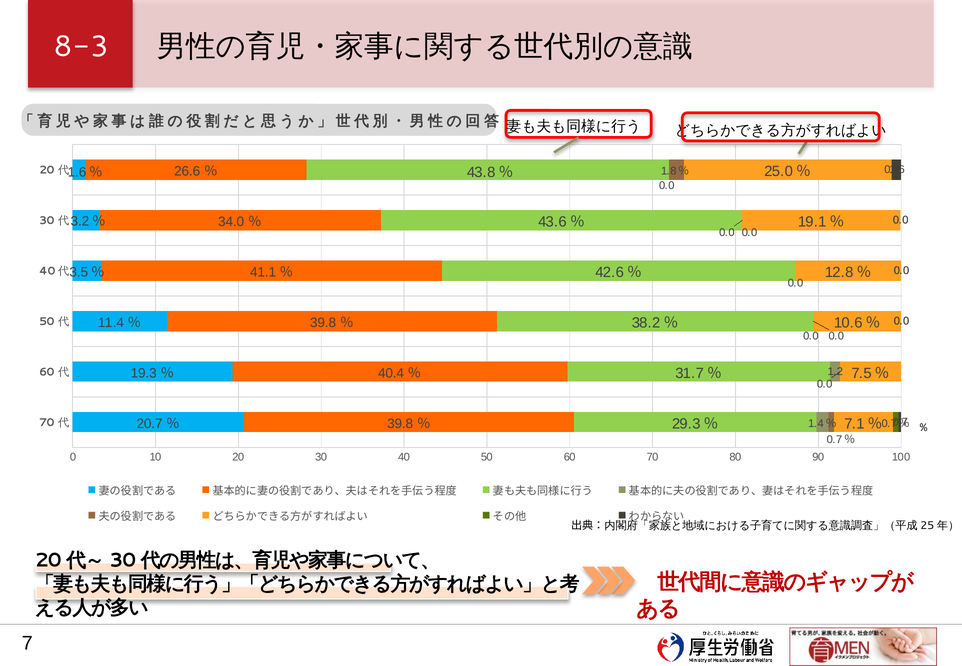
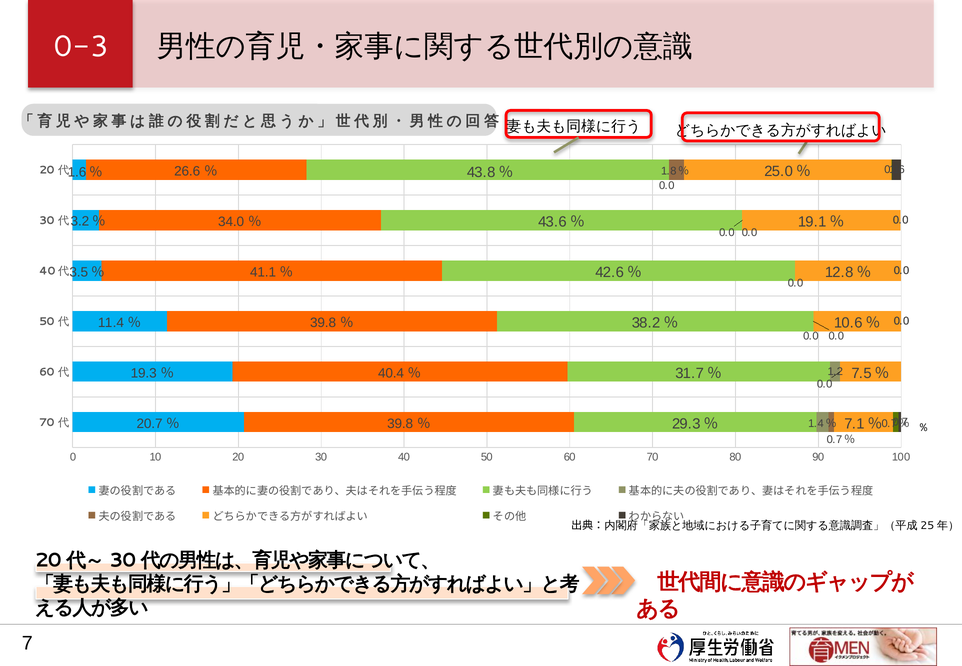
8-3: 8-3 -> 0-3 (81, 46)
